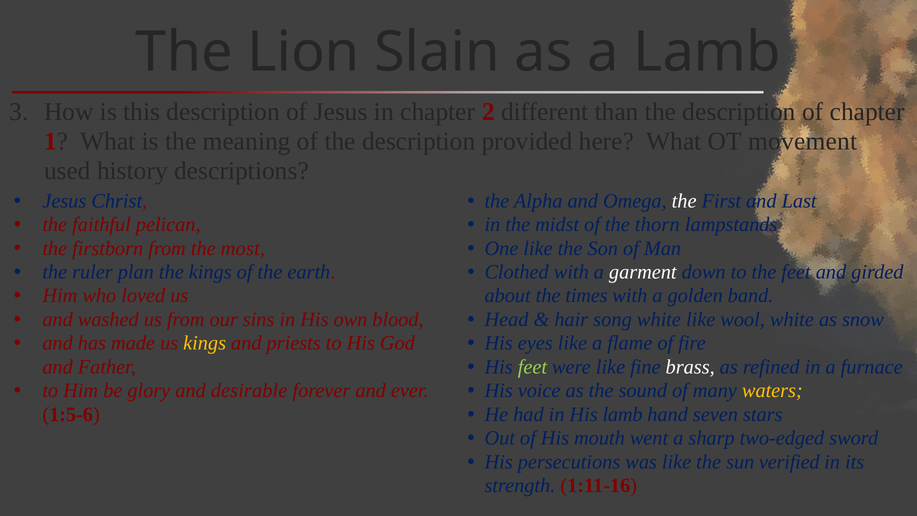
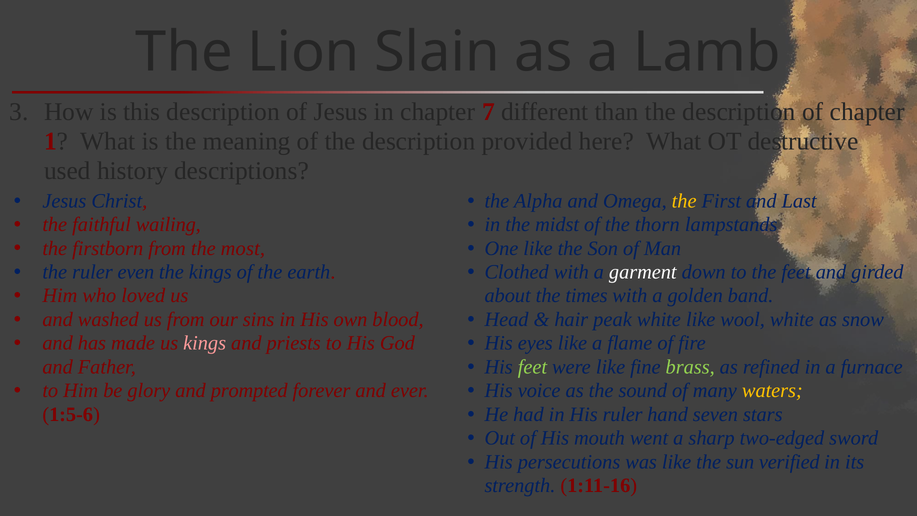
2: 2 -> 7 (488, 112)
movement: movement -> destructive (803, 141)
the colour: white -> yellow (684, 201)
pelican: pelican -> wailing (168, 224)
plan: plan -> even (136, 272)
song: song -> peak (612, 319)
kings colour: yellow -> pink (205, 343)
brass colour: white -> light green (690, 367)
desirable: desirable -> prompted (249, 391)
His lamb: lamb -> ruler (623, 414)
